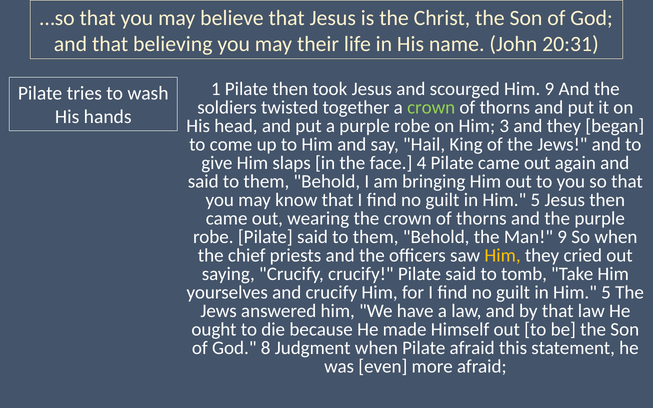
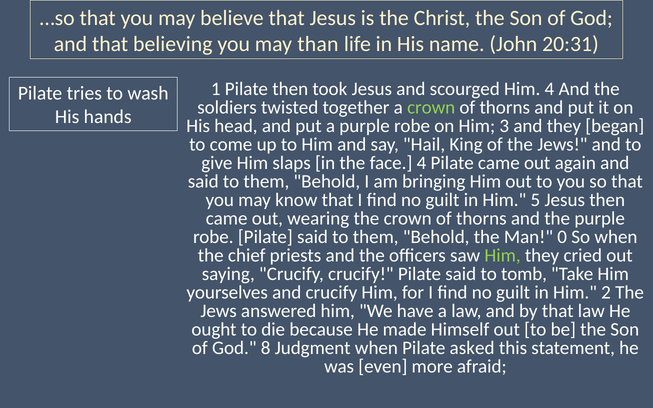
their: their -> than (318, 44)
Him 9: 9 -> 4 (549, 89)
Man 9: 9 -> 0 (562, 237)
Him colour: yellow -> light green (503, 256)
5: 5 -> 2 (606, 293)
Pilate afraid: afraid -> asked (472, 348)
